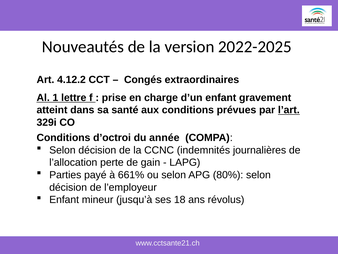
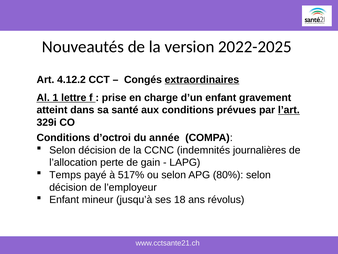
extraordinaires underline: none -> present (202, 79)
Parties: Parties -> Temps (65, 175)
661%: 661% -> 517% (131, 175)
